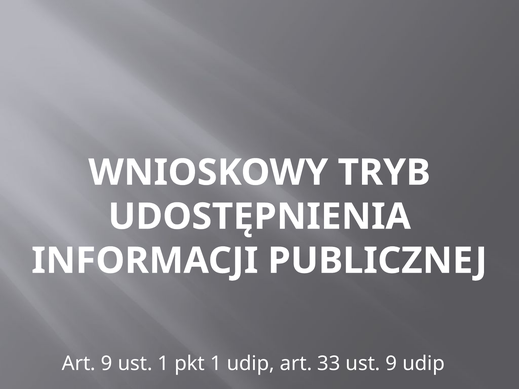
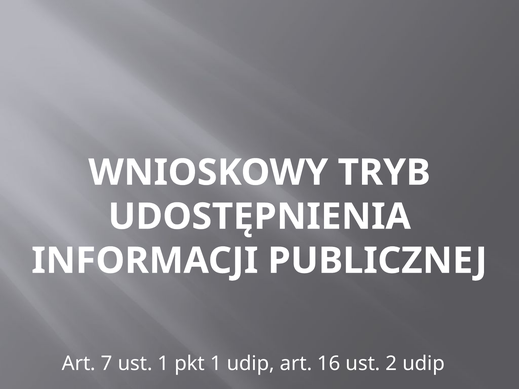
Art 9: 9 -> 7 (107, 364)
33: 33 -> 16 (329, 364)
ust 9: 9 -> 2 (391, 364)
